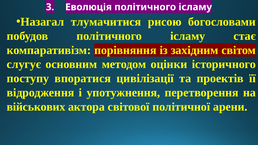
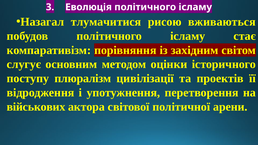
богословами: богословами -> вживаються (222, 22)
впоратися: впоратися -> плюралізм (83, 79)
